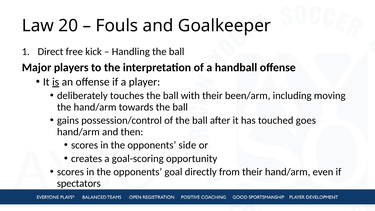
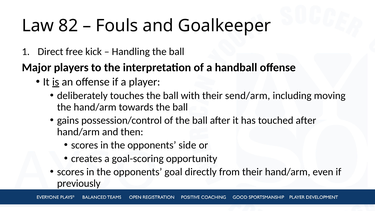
20: 20 -> 82 (68, 26)
been/arm: been/arm -> send/arm (248, 96)
touched goes: goes -> after (306, 120)
spectators: spectators -> previously (79, 183)
